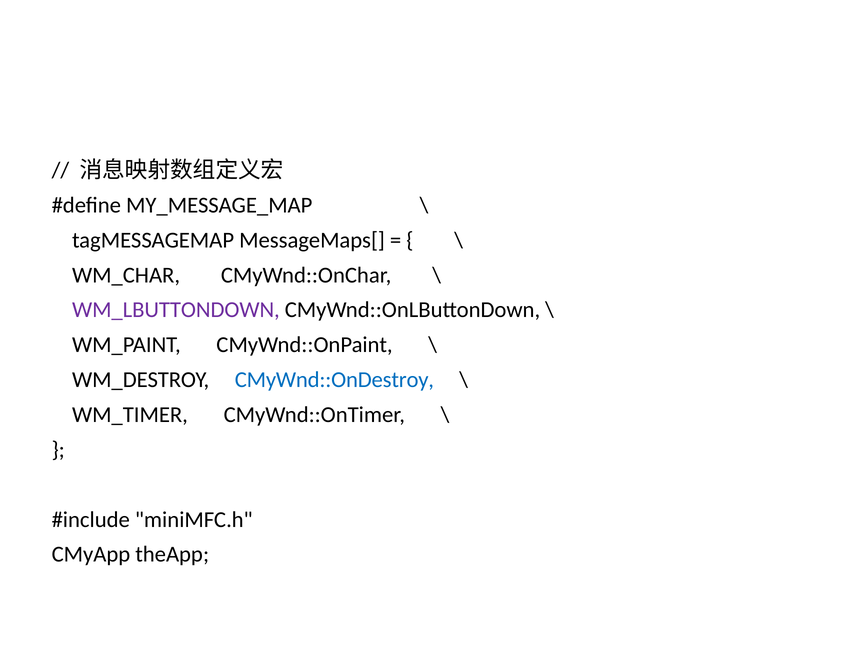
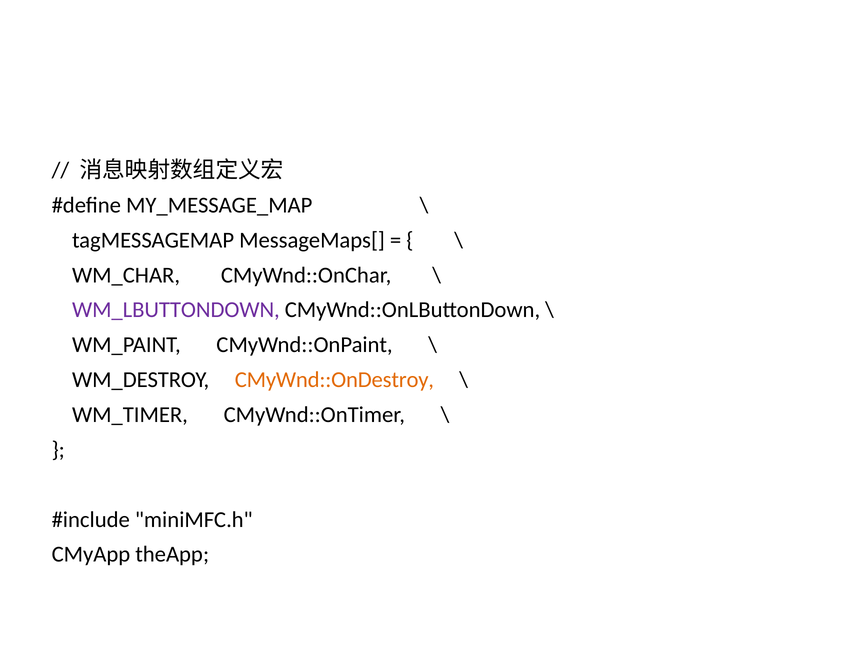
CMyWnd::OnDestroy colour: blue -> orange (334, 380)
